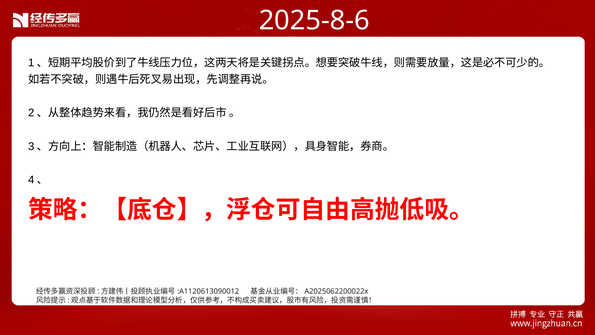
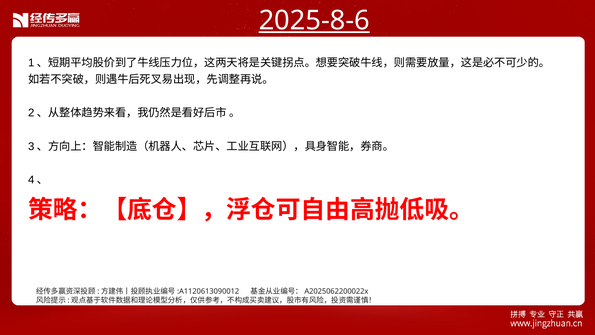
2025-8-6 underline: none -> present (314, 20)
